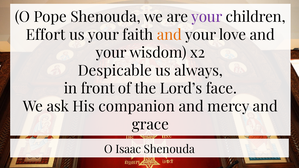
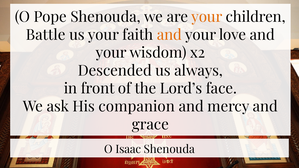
your colour: purple -> orange (207, 17)
Effort: Effort -> Battle (46, 35)
Despicable: Despicable -> Descended (115, 71)
